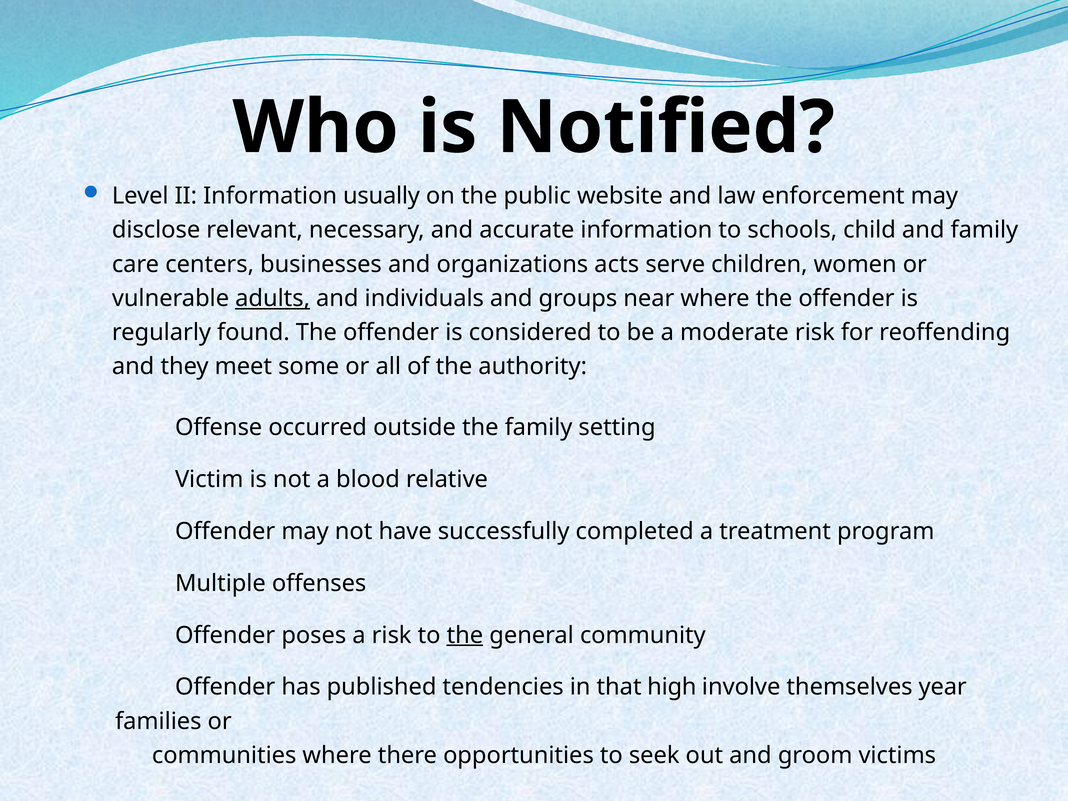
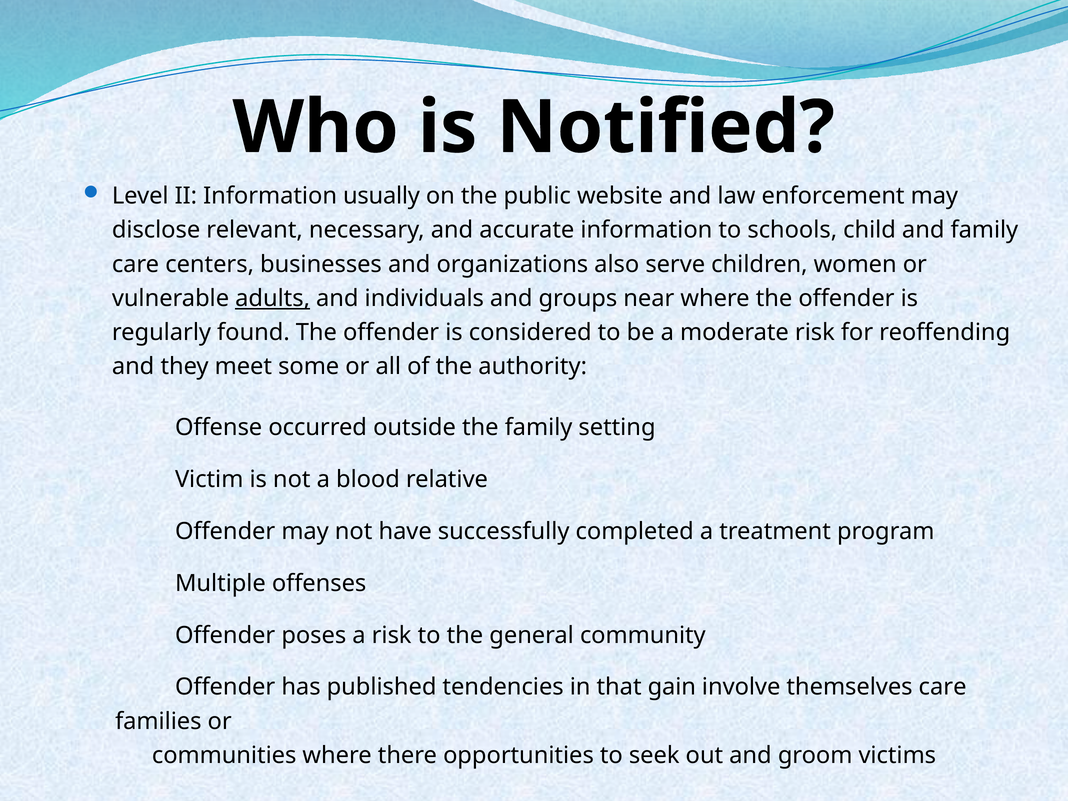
acts: acts -> also (617, 264)
the underline: present -> none (465, 635)
high: high -> gain (672, 687)
themselves year: year -> care (943, 687)
